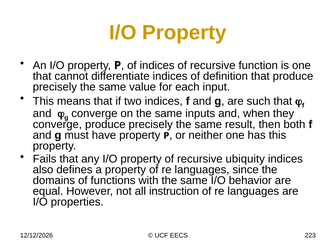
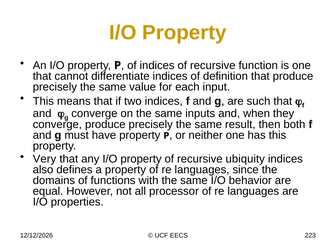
Fails: Fails -> Very (45, 159)
instruction: instruction -> processor (174, 191)
